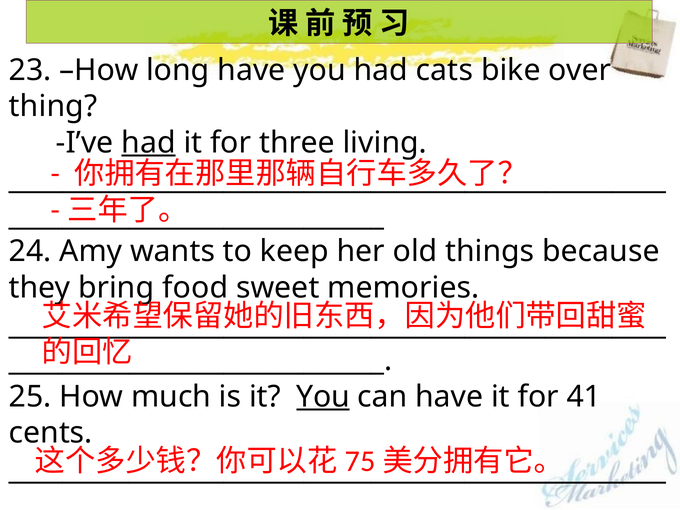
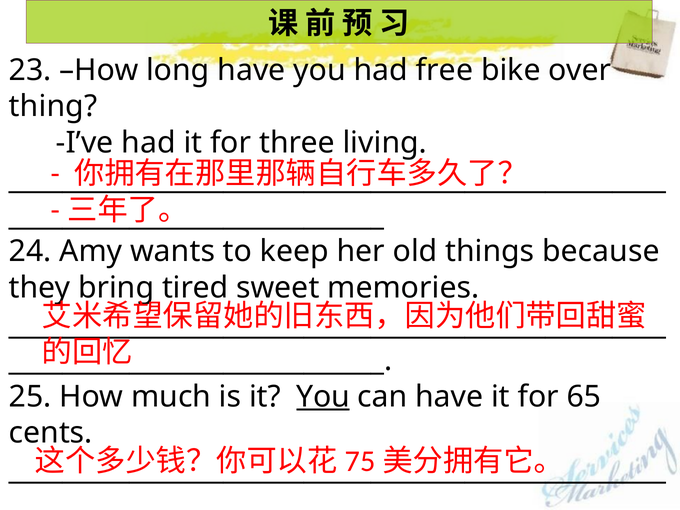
cats: cats -> free (444, 70)
had underline: present -> none (149, 143)
food: food -> tired (195, 288)
41: 41 -> 65 (584, 397)
